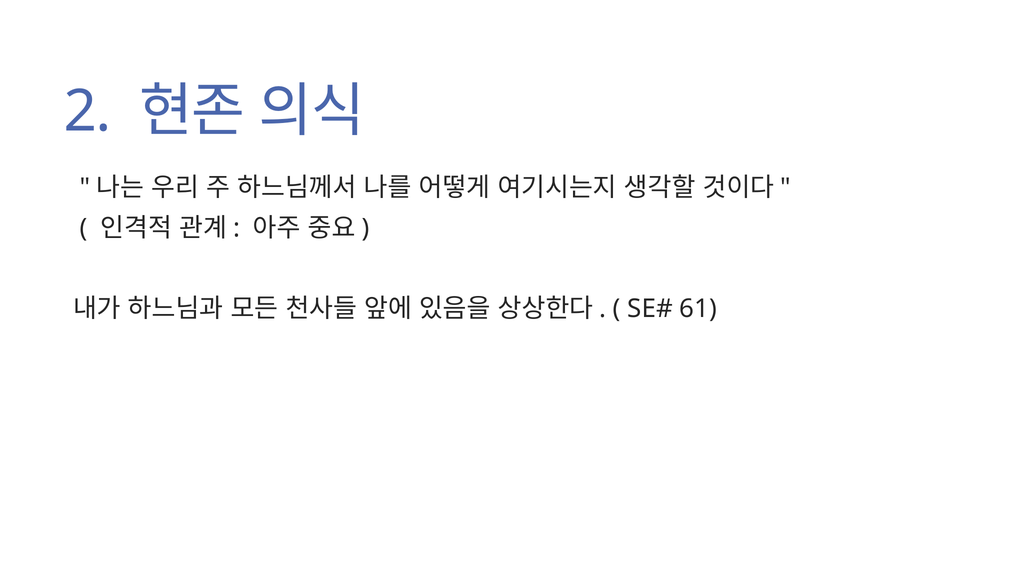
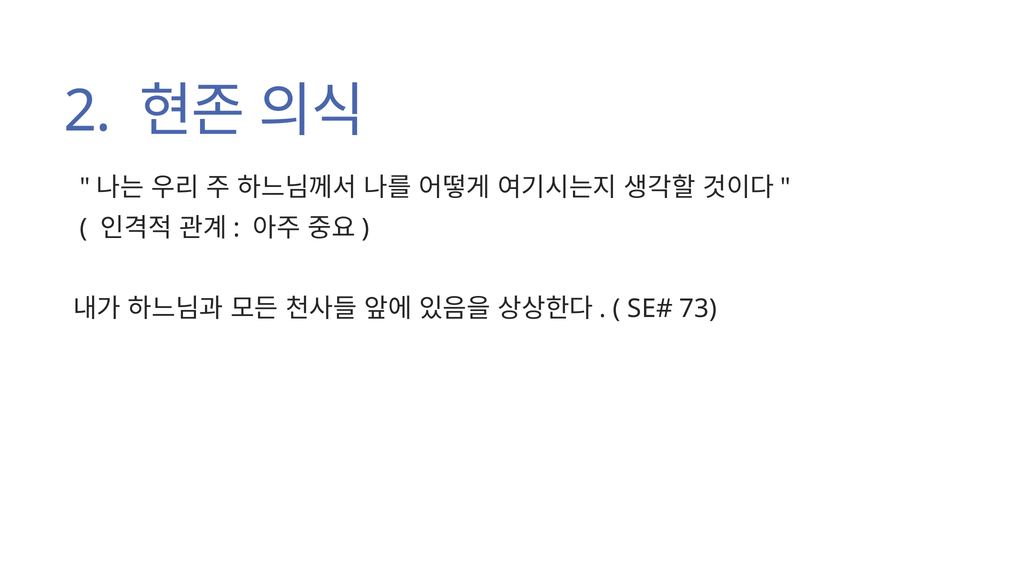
61: 61 -> 73 (698, 309)
